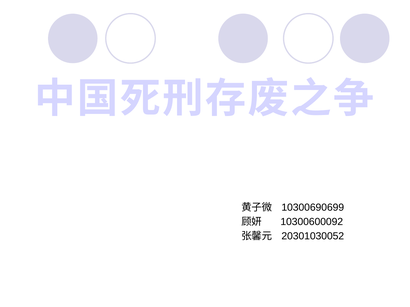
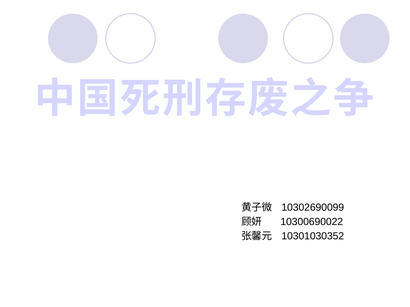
10300690699: 10300690699 -> 10302690099 (313, 208)
10300600092: 10300600092 -> 10300690022 (312, 222)
20301030052: 20301030052 -> 10301030352 (313, 237)
